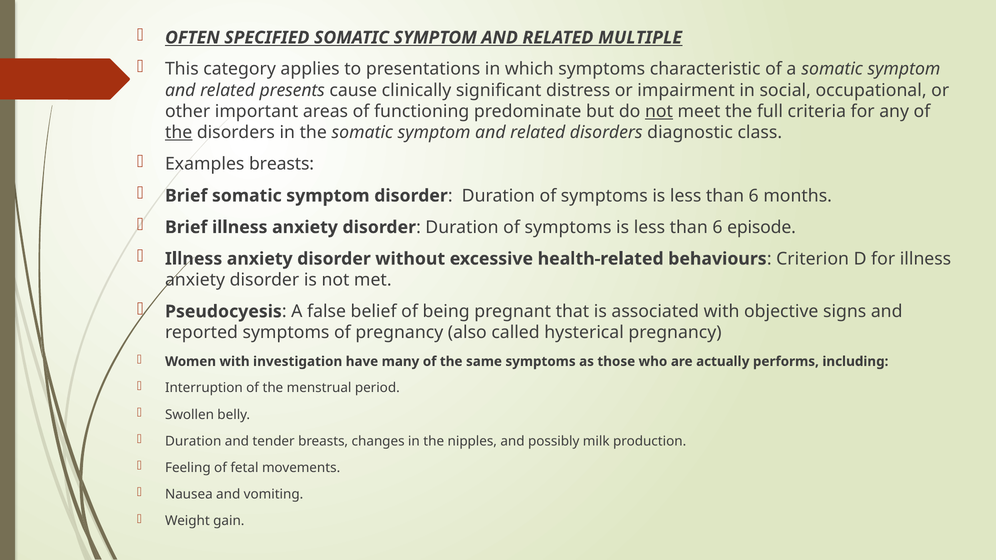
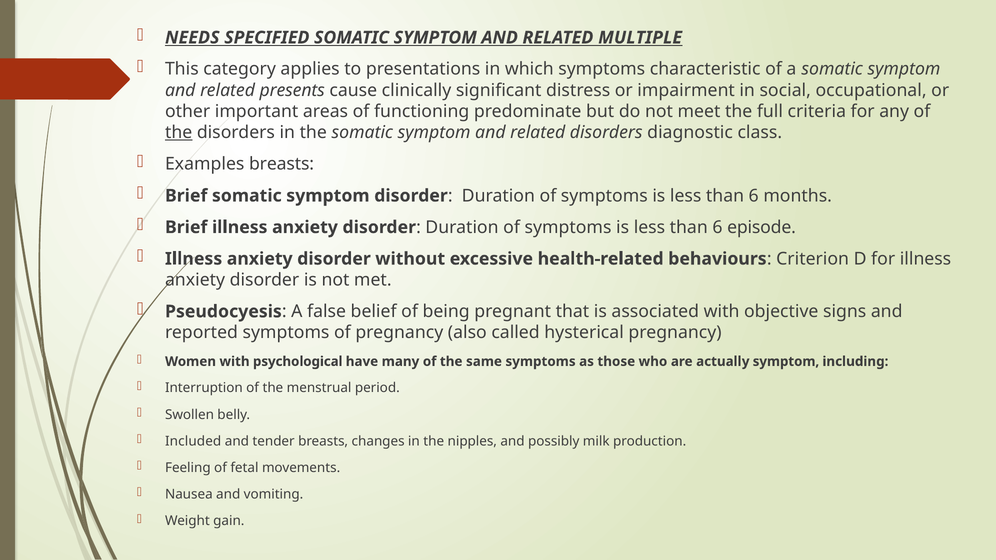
OFTEN: OFTEN -> NEEDS (192, 38)
not underline: present -> none (659, 112)
investigation: investigation -> psychological (298, 362)
actually performs: performs -> symptom (786, 362)
Duration: Duration -> Included (193, 441)
